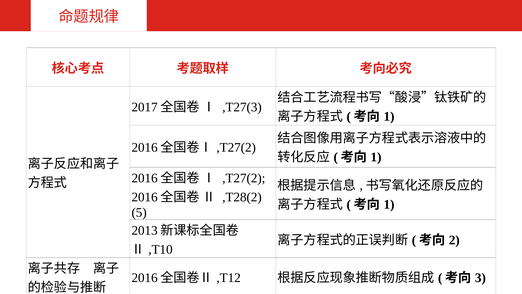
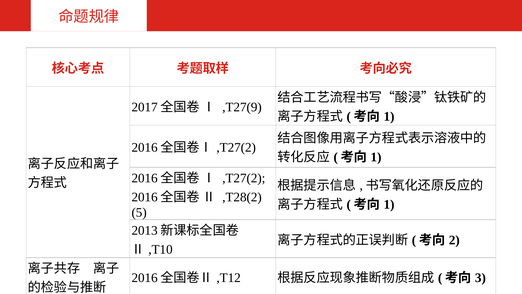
,T27(3: ,T27(3 -> ,T27(9 (242, 107)
